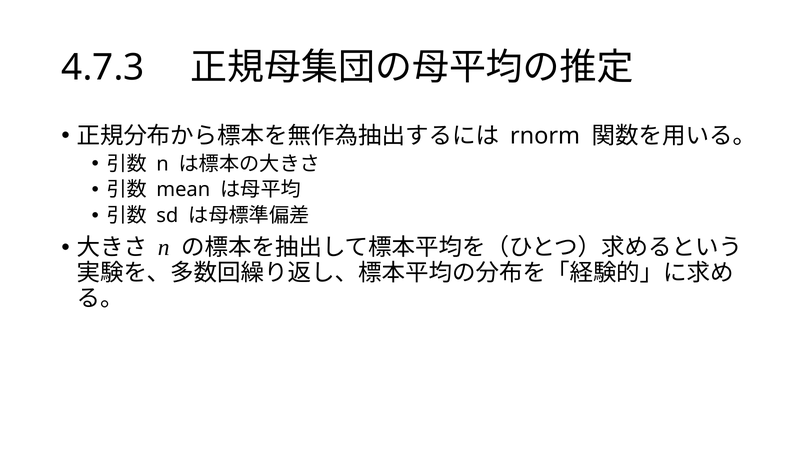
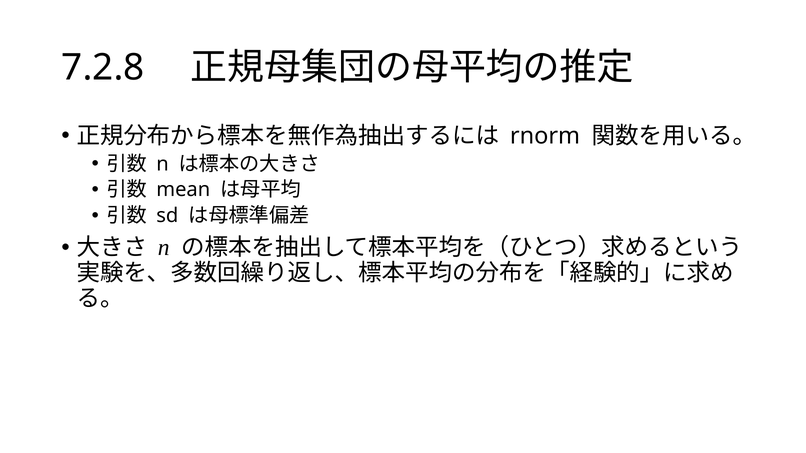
4.7.3: 4.7.3 -> 7.2.8 (103, 68)
